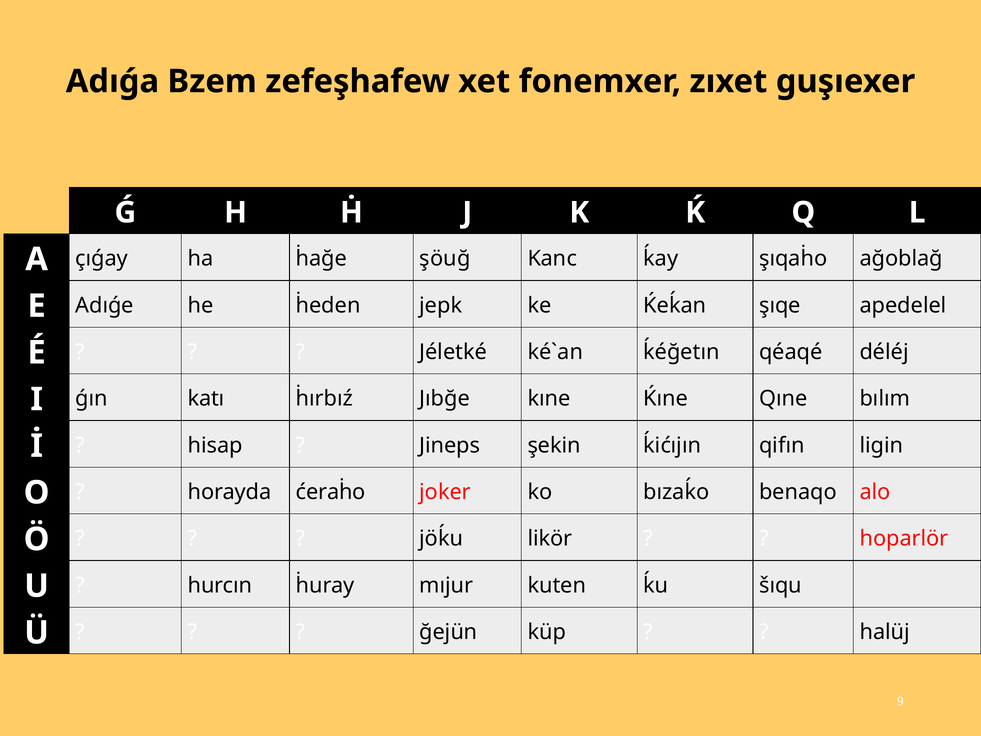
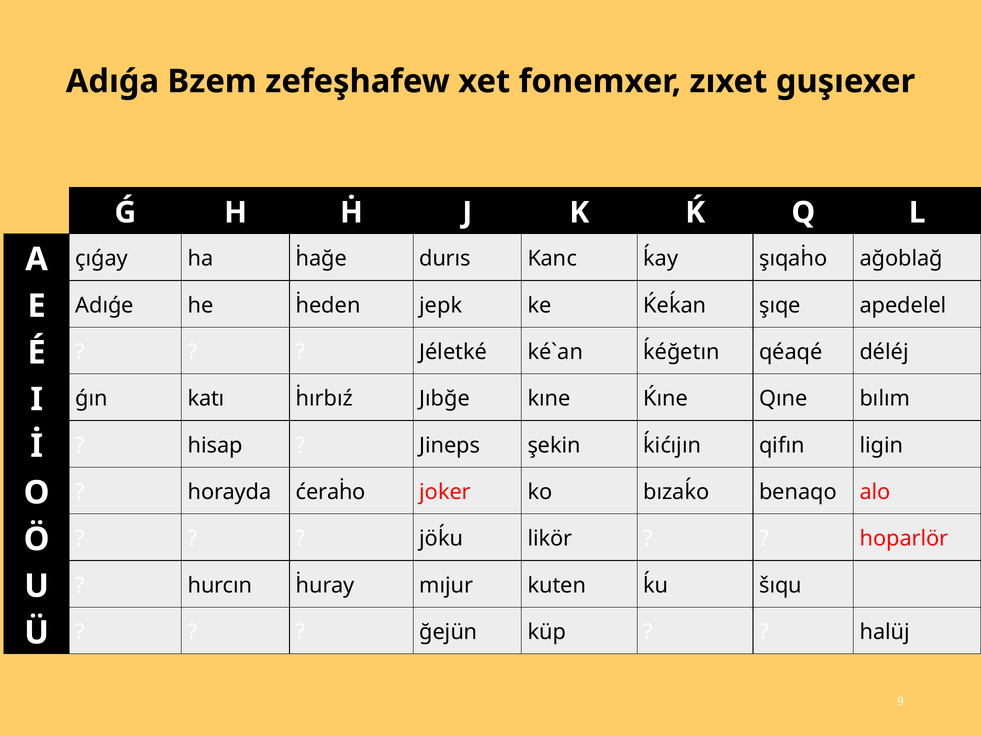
şöuğ: şöuğ -> durıs (445, 259)
